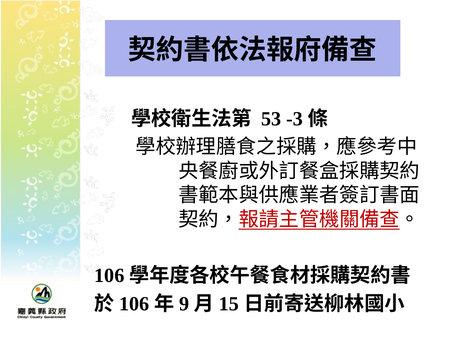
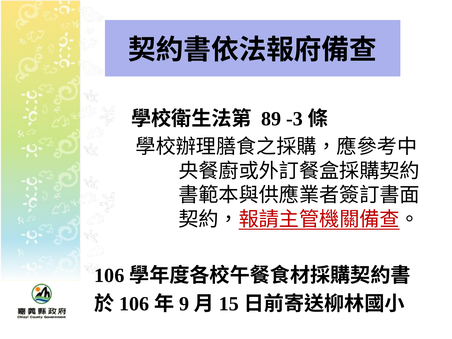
53: 53 -> 89 (271, 119)
